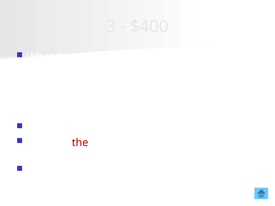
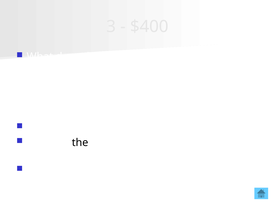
the colour: red -> black (80, 143)
